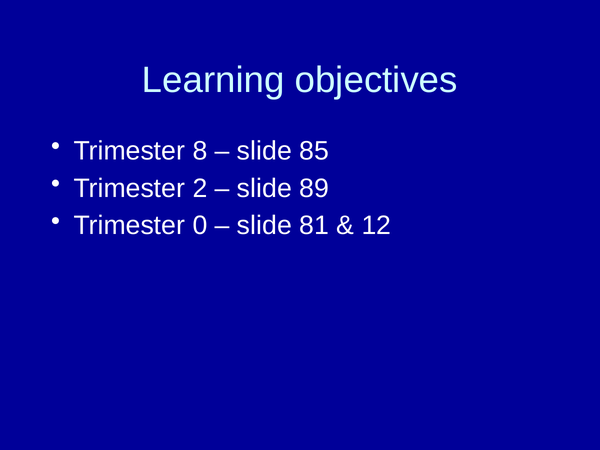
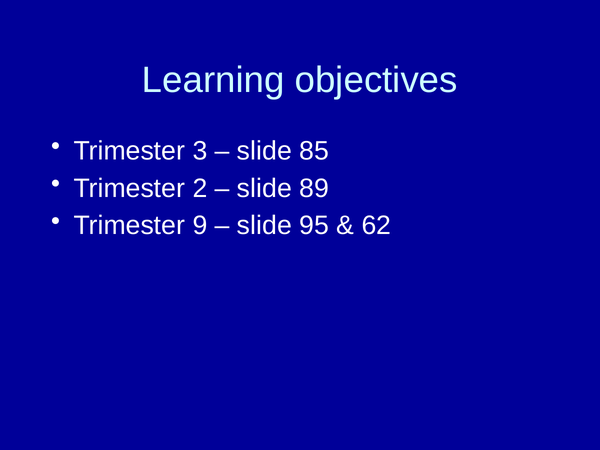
8: 8 -> 3 (200, 151)
0: 0 -> 9 (200, 226)
81: 81 -> 95 (314, 226)
12: 12 -> 62 (376, 226)
